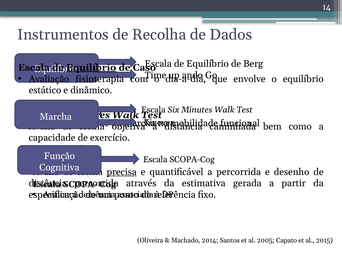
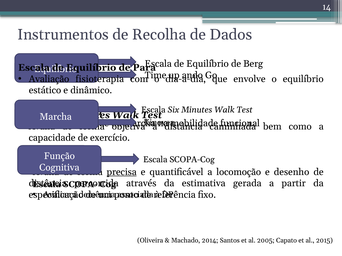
Equilíbrio underline: present -> none (91, 68)
Caso: Caso -> Para (144, 68)
a percorrida: percorrida -> locomoção (239, 172)
